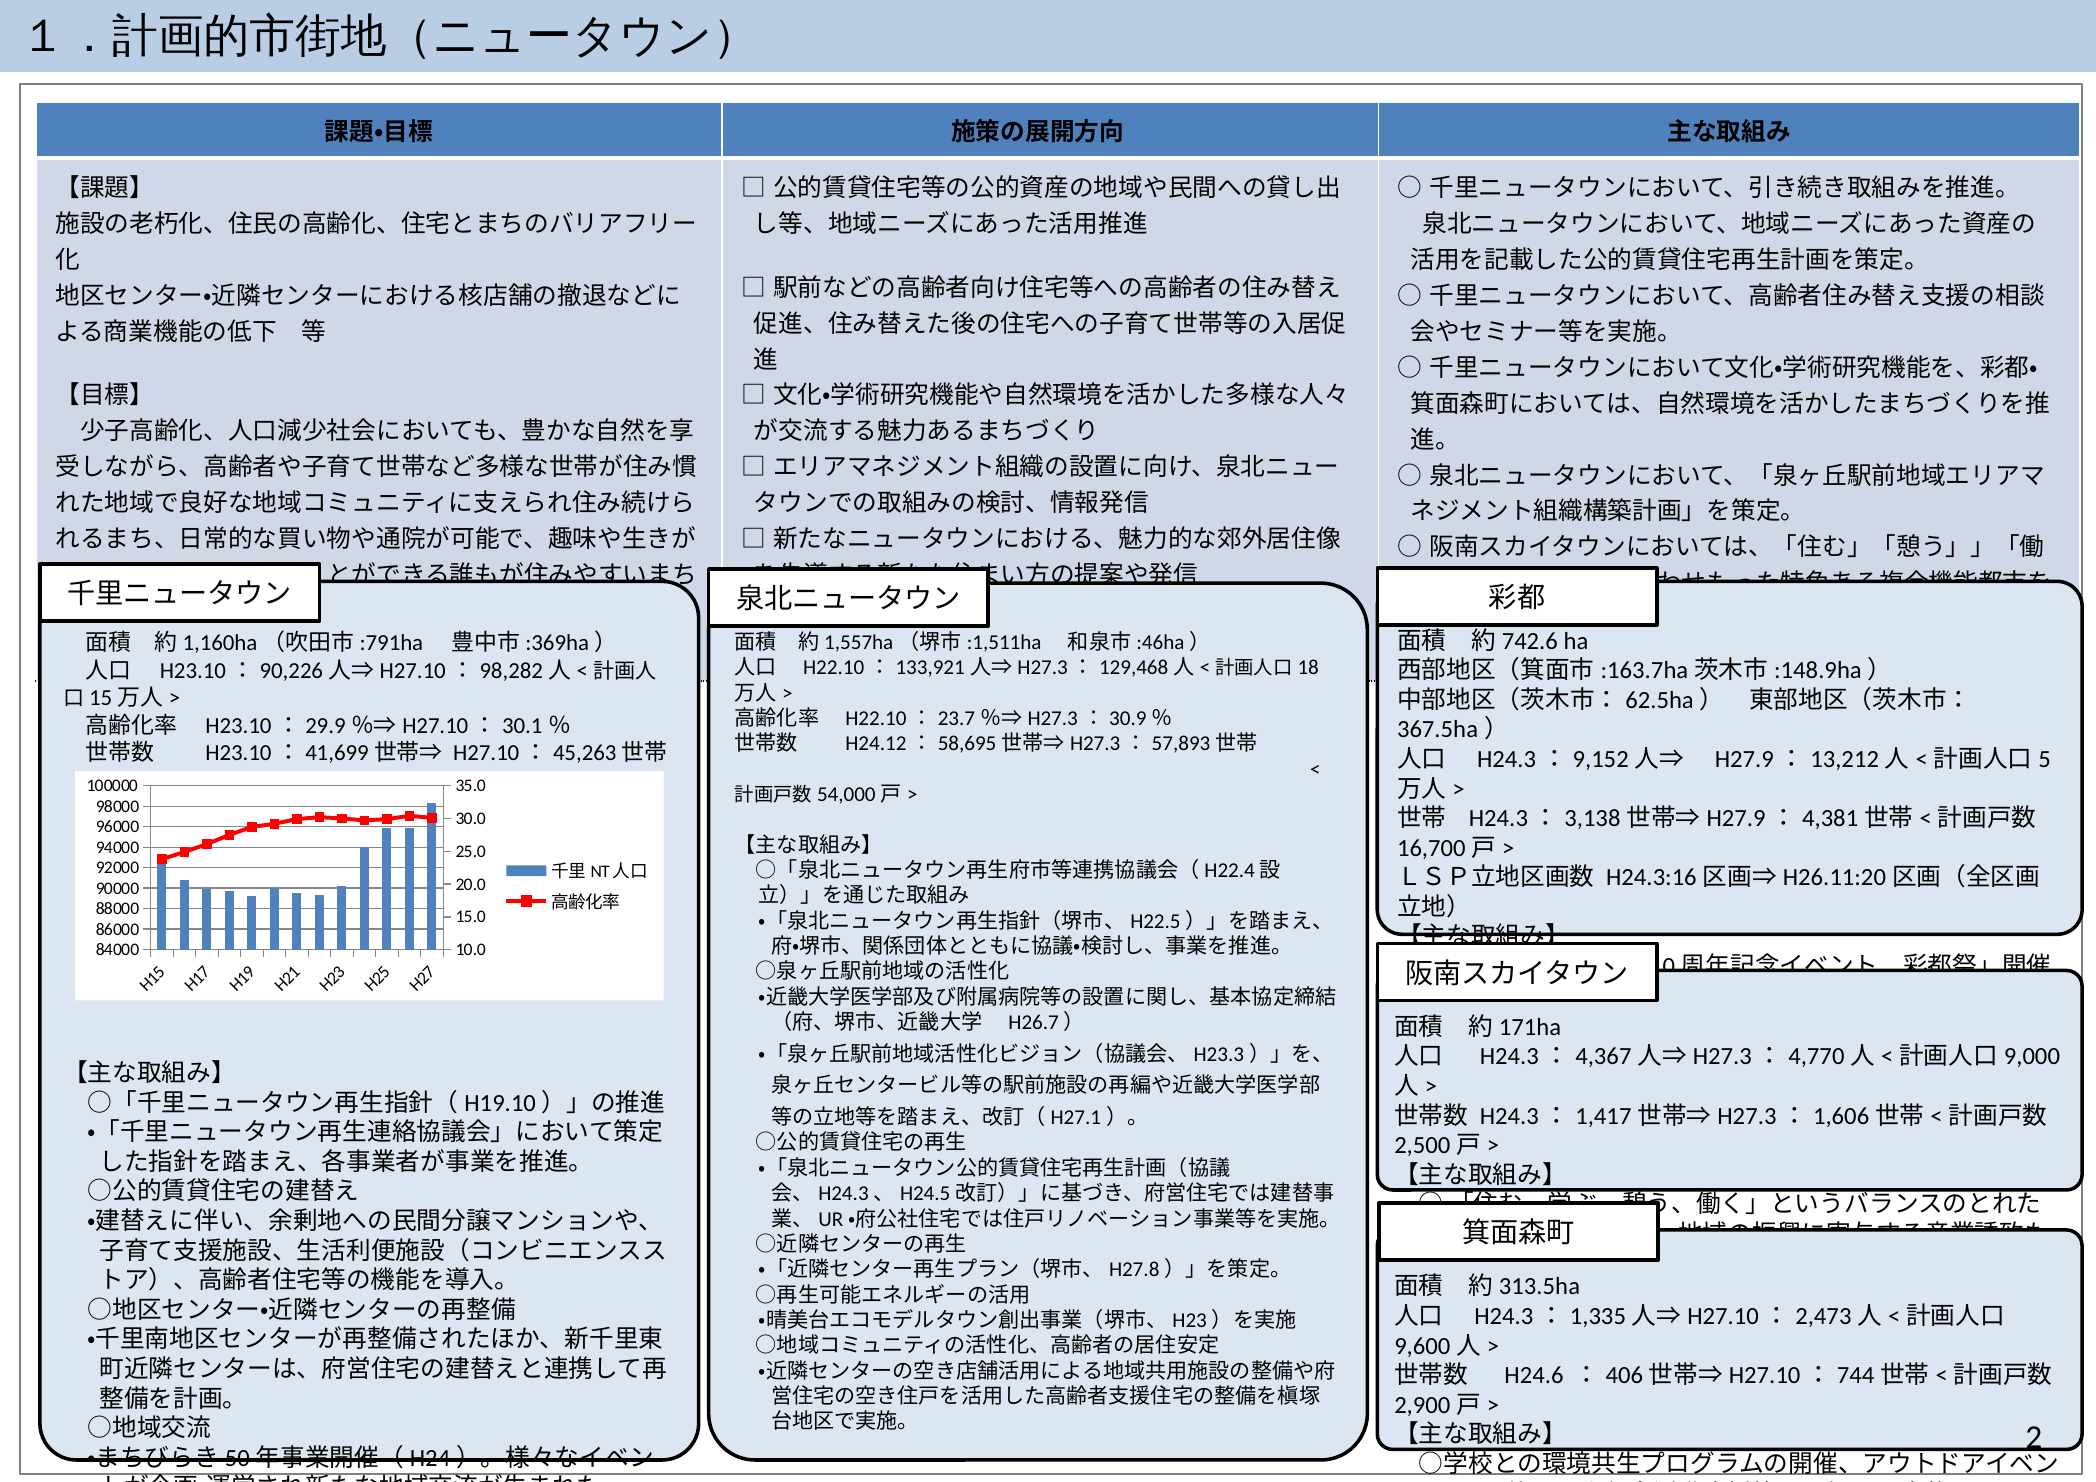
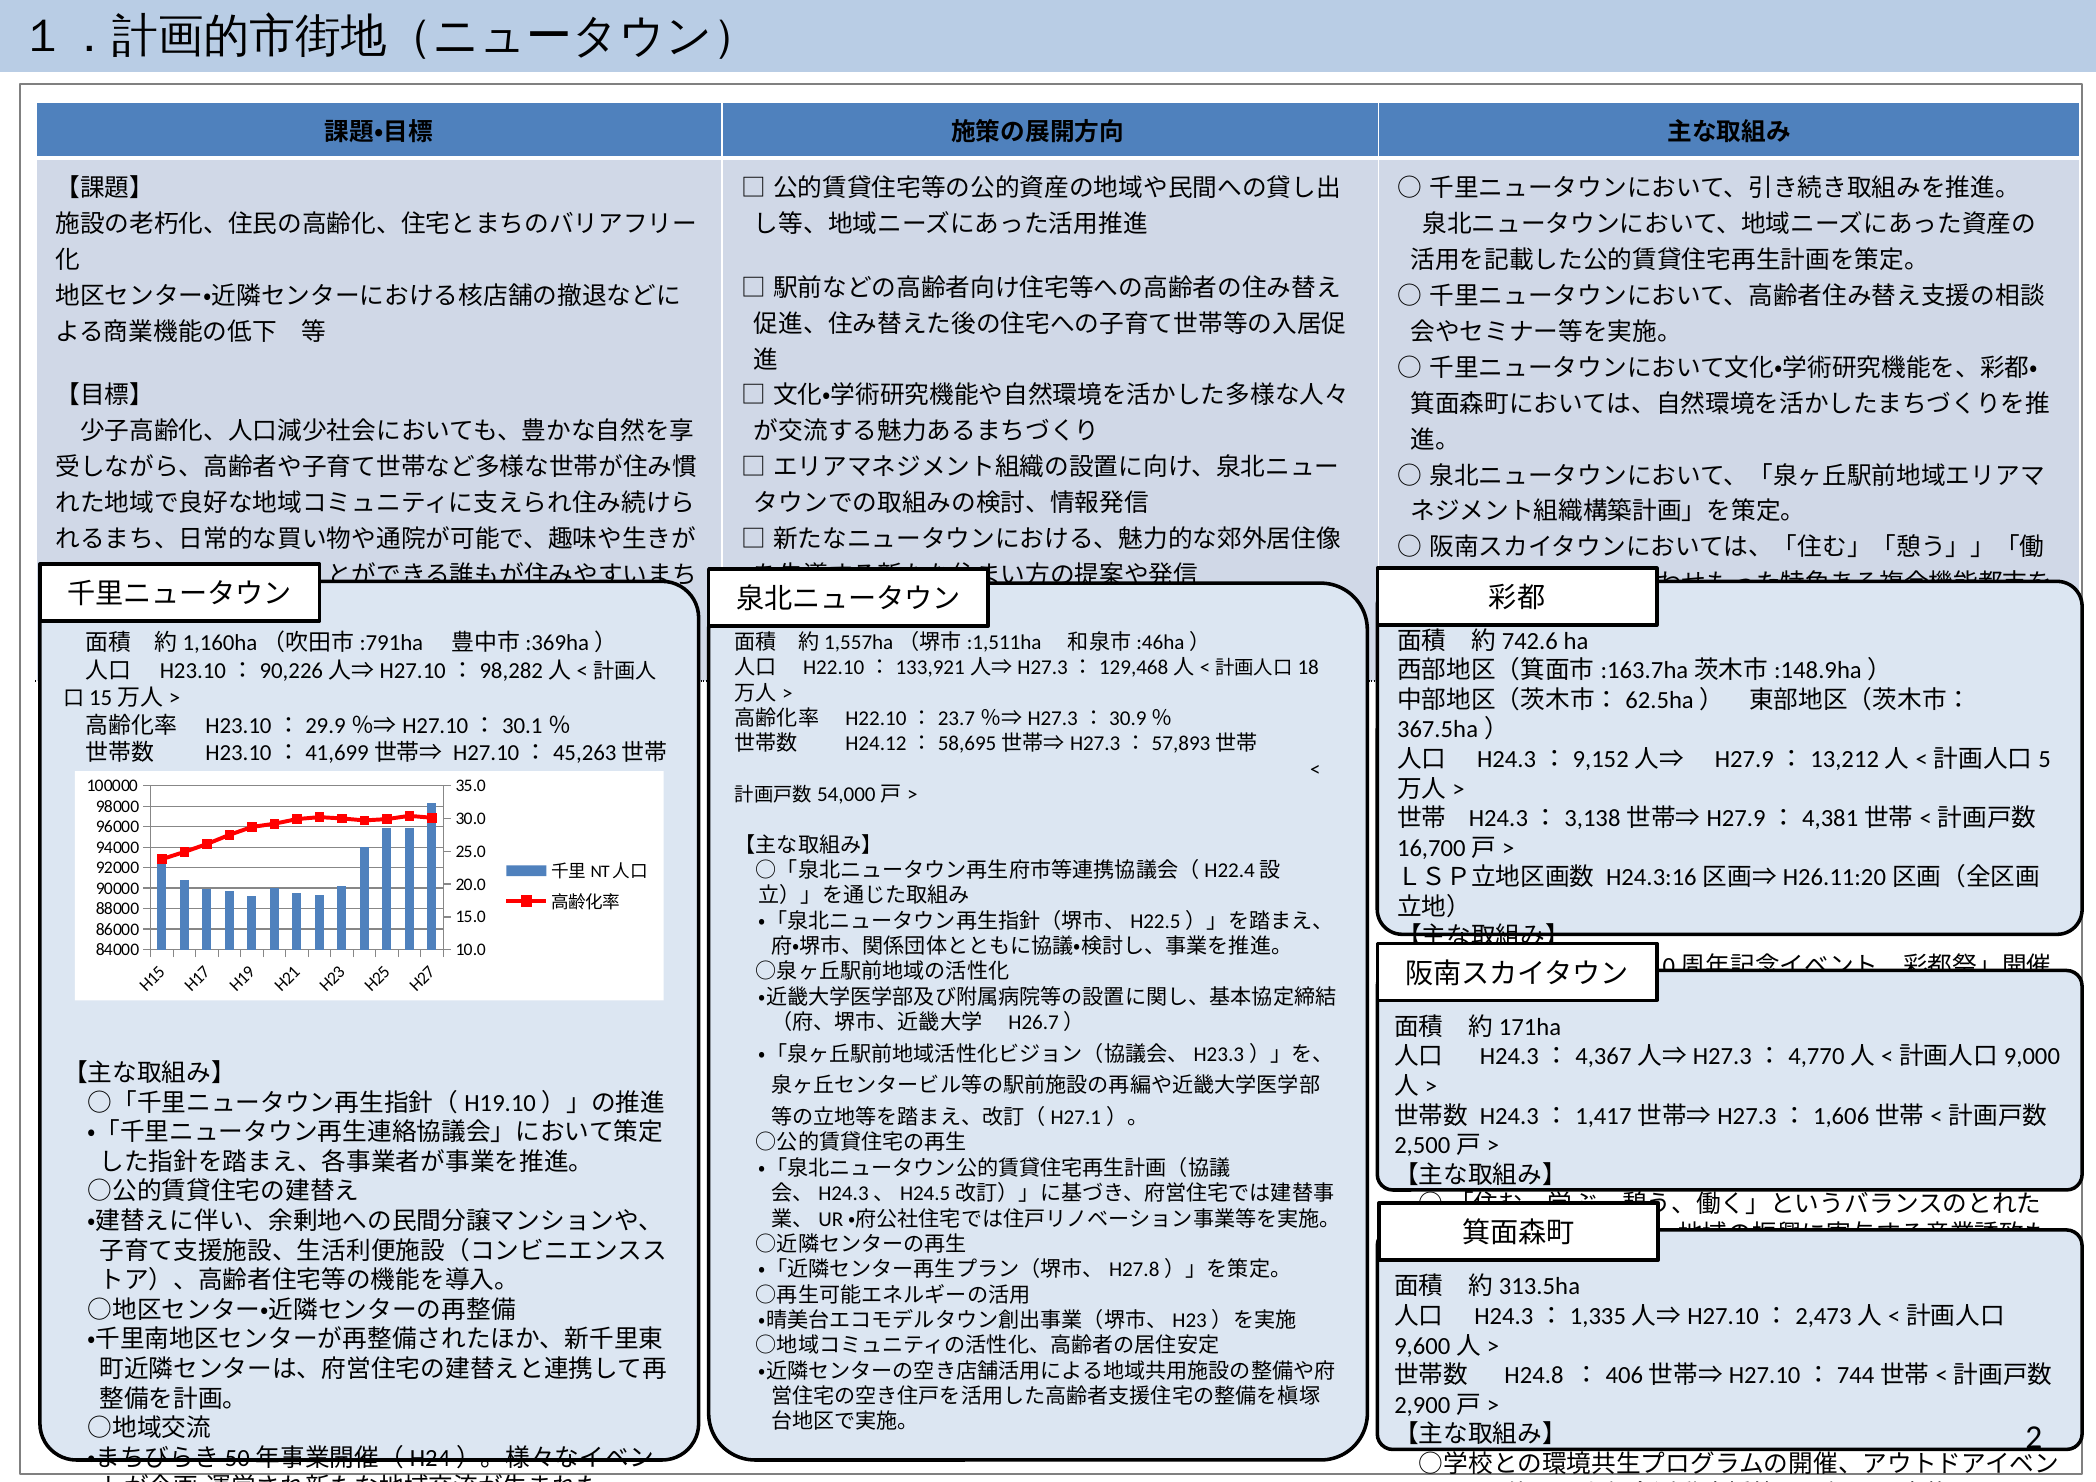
H24.6: H24.6 -> H24.8 (1534, 1376)
